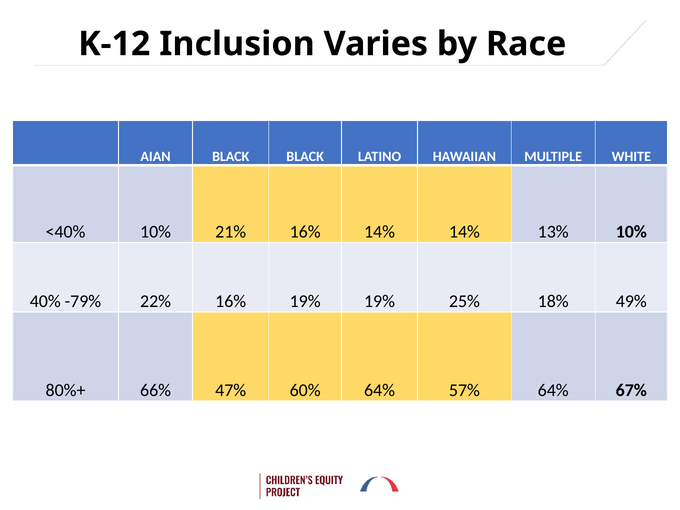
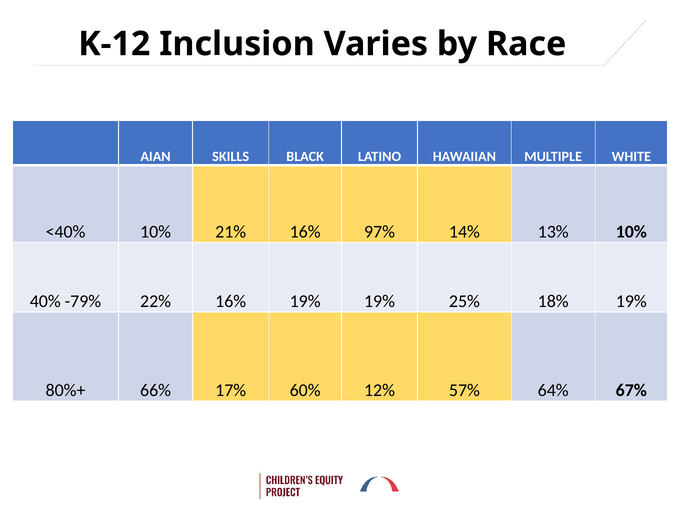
AIAN BLACK: BLACK -> SKILLS (231, 157)
16% 14%: 14% -> 97% (380, 232)
18% 49%: 49% -> 19% (631, 301)
47%: 47% -> 17% (231, 390)
60% 64%: 64% -> 12% (380, 390)
